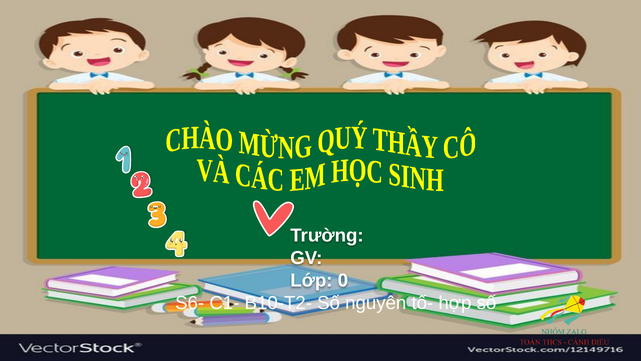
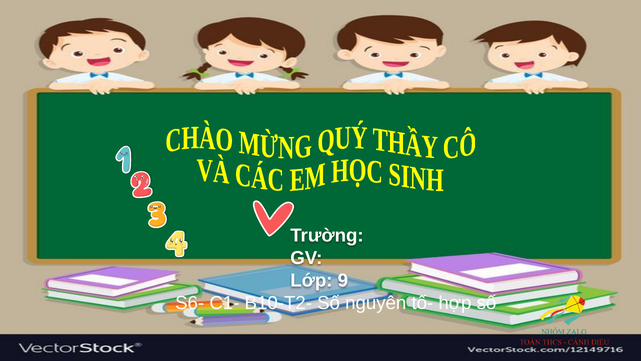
0: 0 -> 9 (343, 280)
